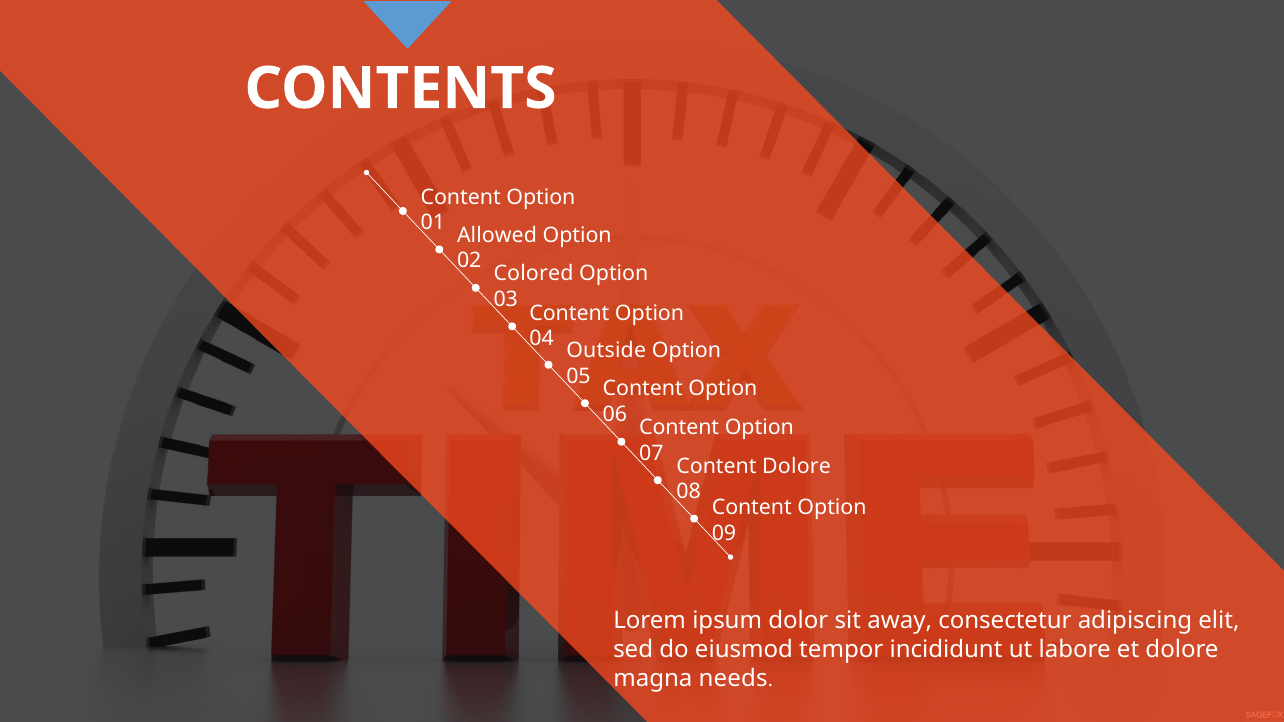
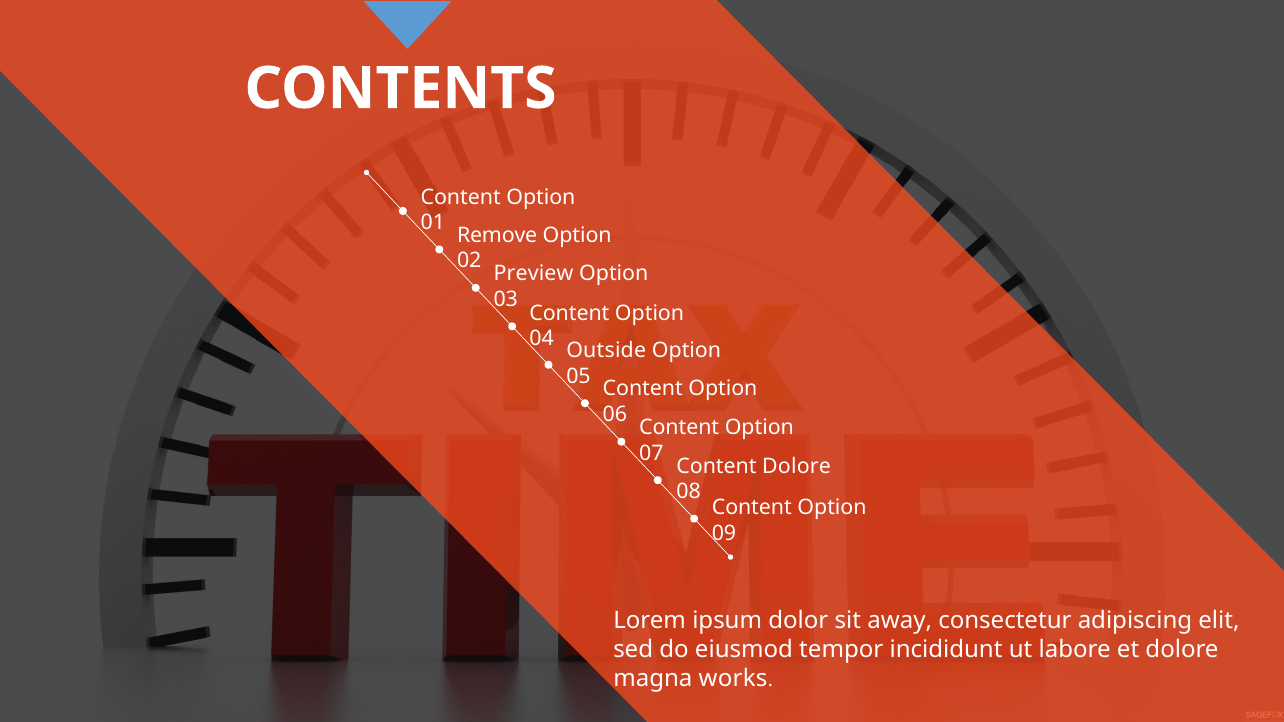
Allowed: Allowed -> Remove (497, 235)
Colored: Colored -> Preview (533, 274)
needs: needs -> works (733, 679)
